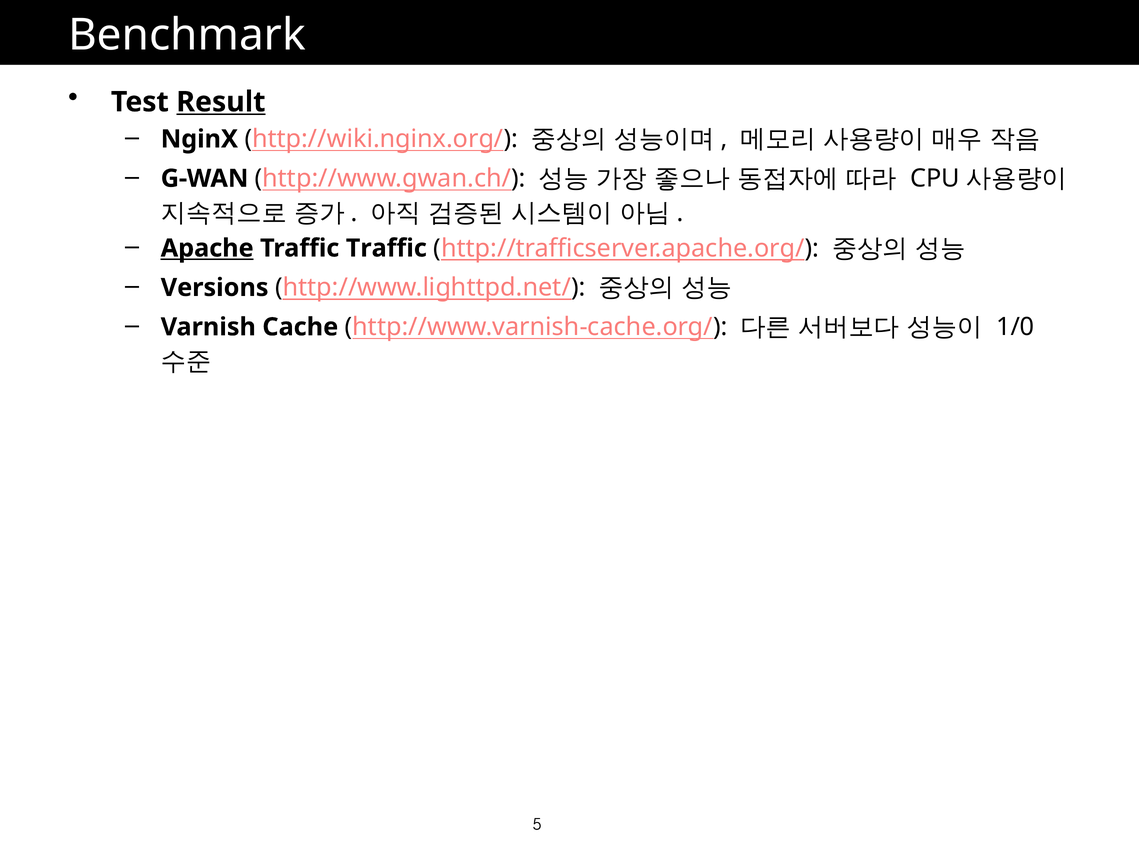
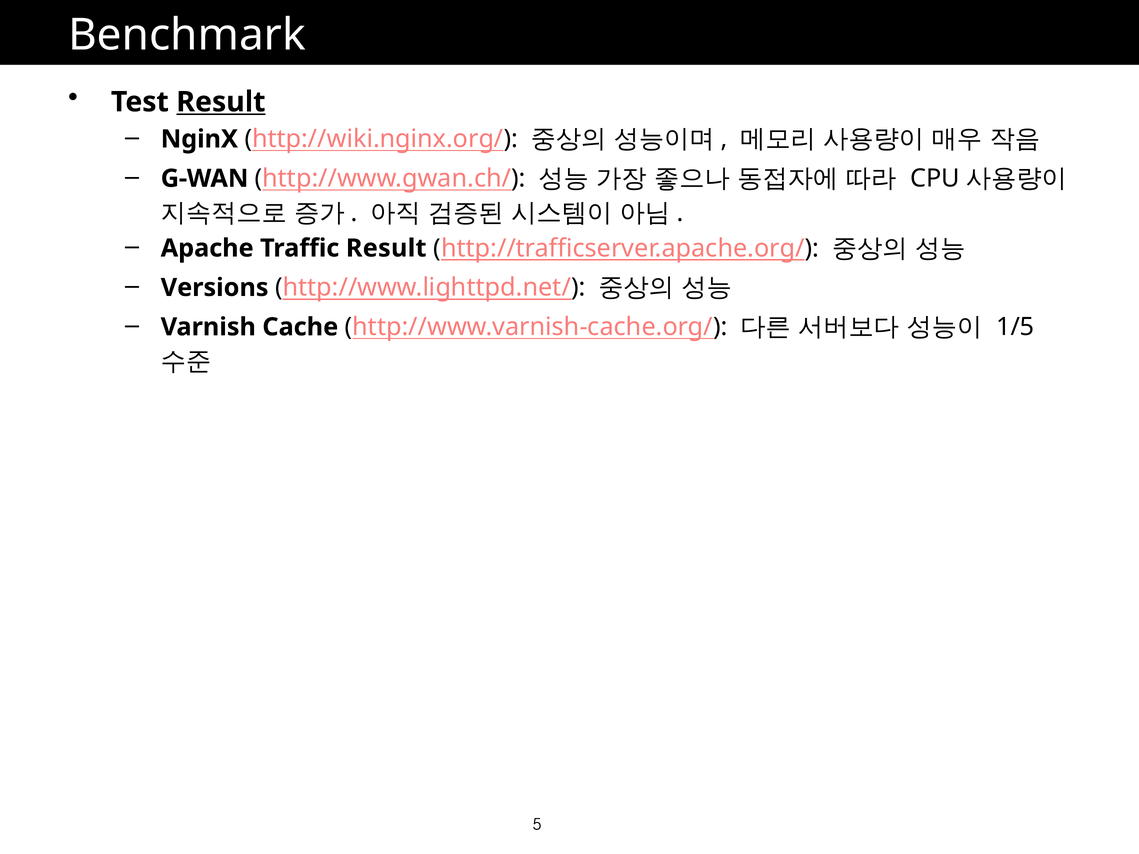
Apache underline: present -> none (207, 248)
Traffic Traffic: Traffic -> Result (386, 248)
1/0: 1/0 -> 1/5 (1015, 327)
